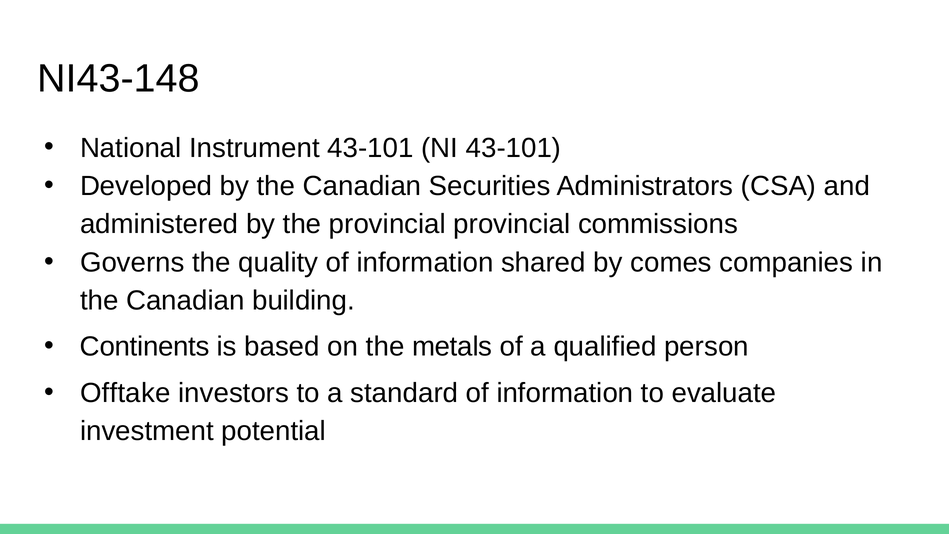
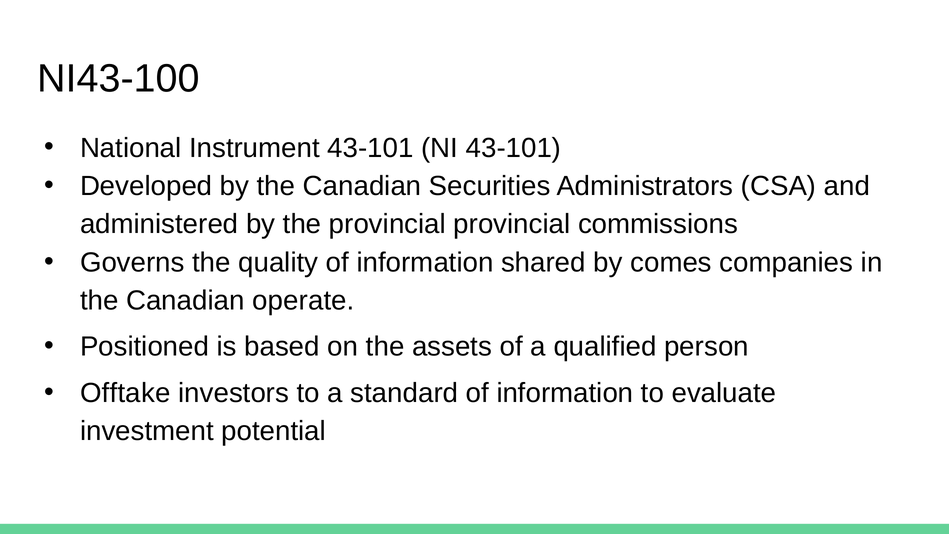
NI43-148: NI43-148 -> NI43-100 (118, 79)
building: building -> operate (303, 301)
Continents: Continents -> Positioned (145, 347)
metals: metals -> assets (452, 347)
